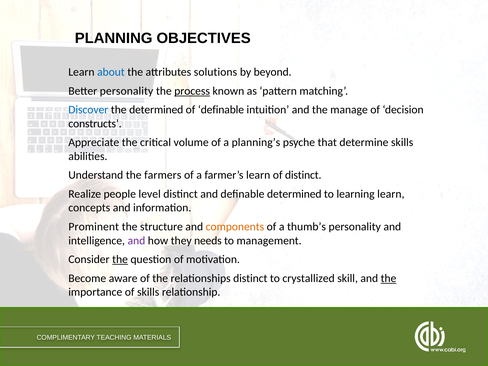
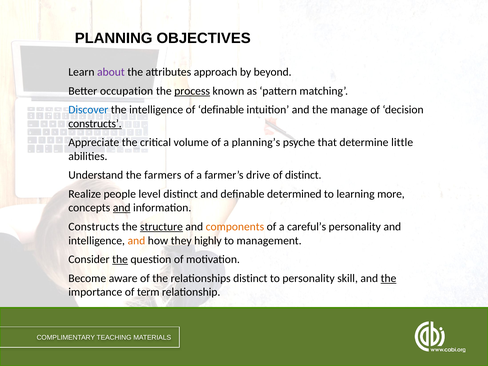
about colour: blue -> purple (111, 72)
solutions: solutions -> approach (216, 72)
Better personality: personality -> occupation (127, 91)
the determined: determined -> intelligence (156, 110)
constructs underline: none -> present (95, 124)
determine skills: skills -> little (402, 142)
farmer’s learn: learn -> drive (258, 175)
learning learn: learn -> more (391, 194)
and underline: none -> present (122, 208)
Prominent: Prominent -> Constructs (94, 227)
structure underline: none -> present (161, 227)
thumb’s: thumb’s -> careful’s (307, 227)
and colour: purple -> orange (136, 241)
needs: needs -> highly (208, 241)
to crystallized: crystallized -> personality (309, 278)
of skills: skills -> term (148, 292)
